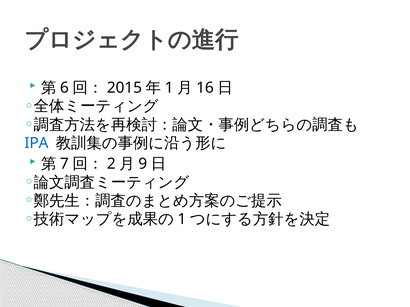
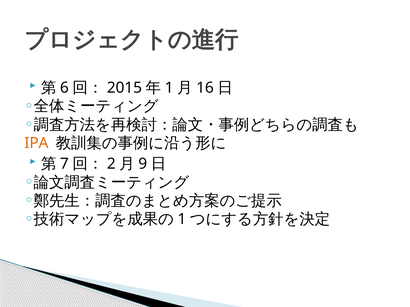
IPA colour: blue -> orange (36, 143)
